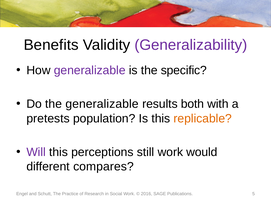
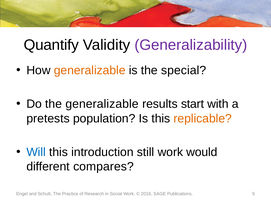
Benefits: Benefits -> Quantify (51, 45)
generalizable colour: purple -> orange (90, 70)
specific: specific -> special (184, 70)
both: both -> start (193, 104)
Will colour: purple -> blue (36, 152)
perceptions: perceptions -> introduction (102, 152)
